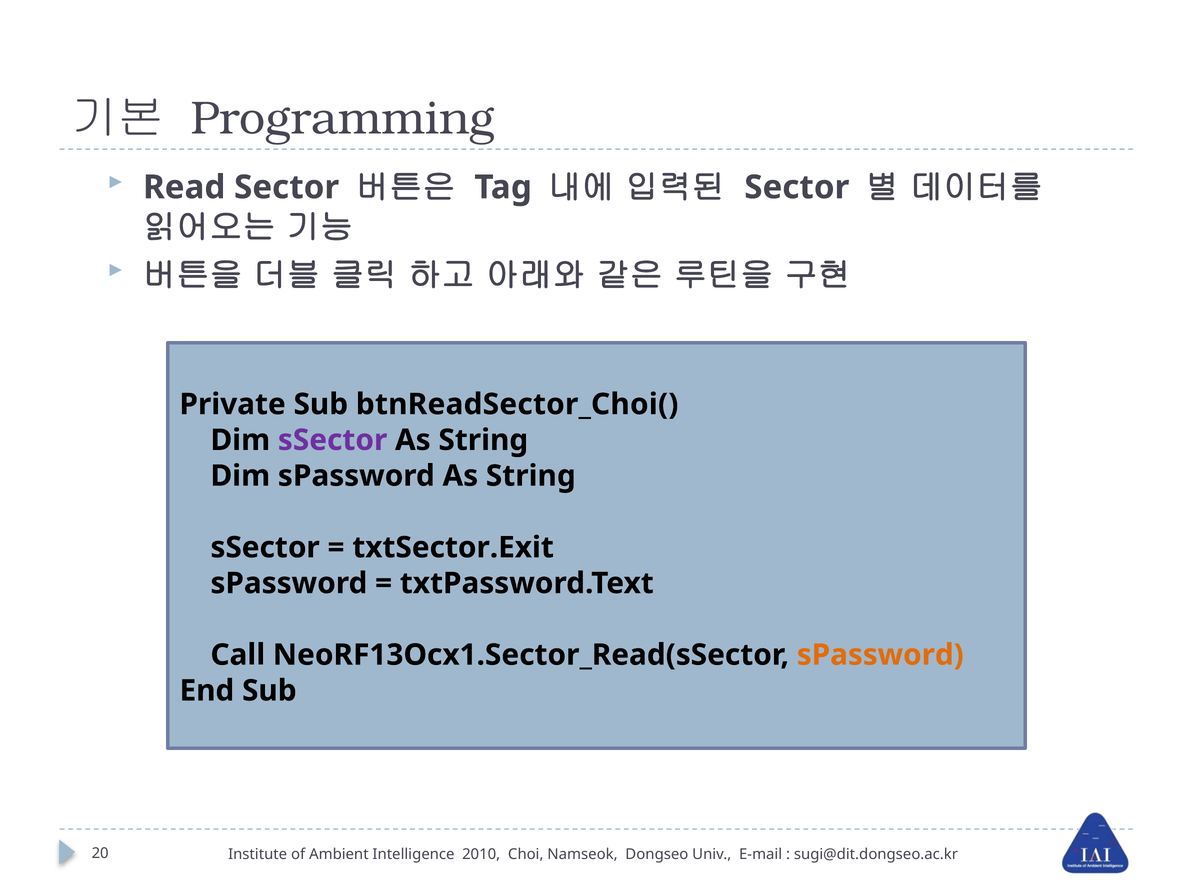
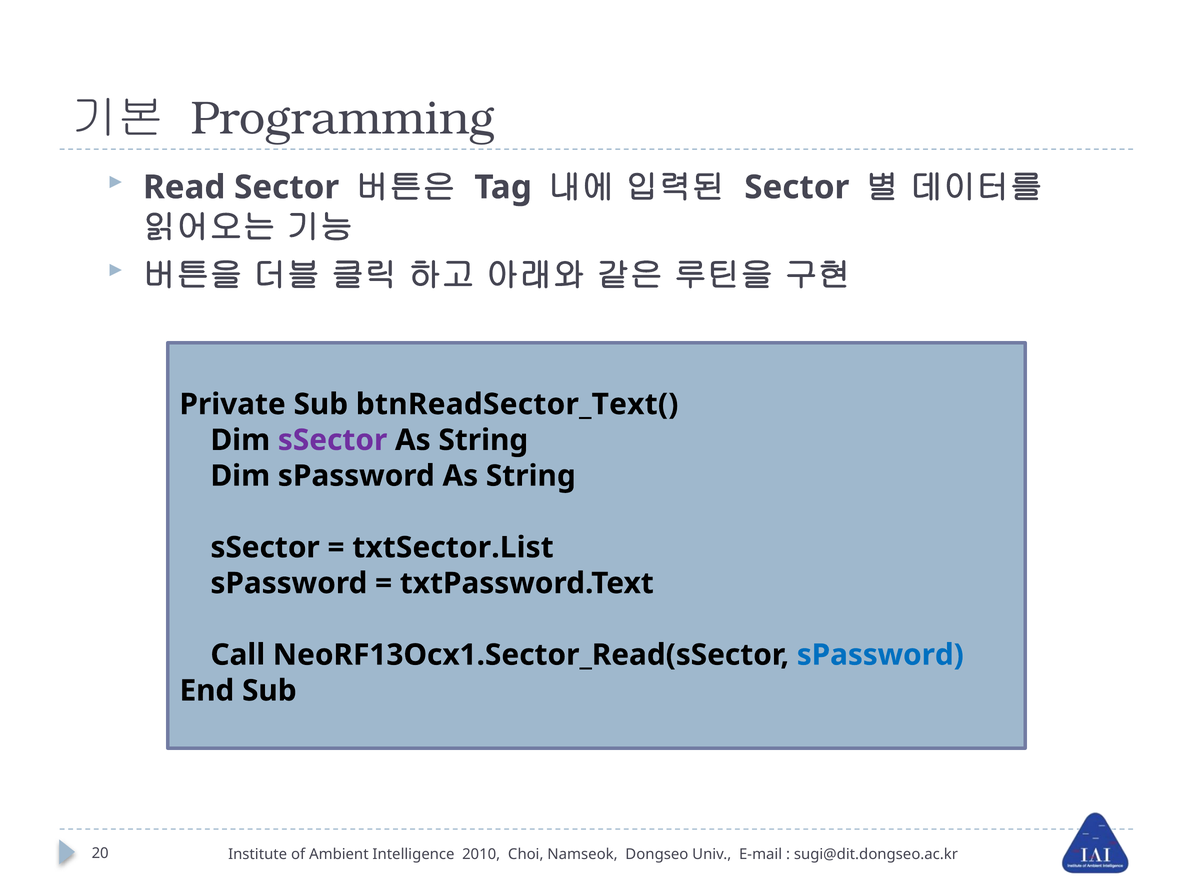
btnReadSector_Choi(: btnReadSector_Choi( -> btnReadSector_Text( (517, 404)
txtSector.Exit: txtSector.Exit -> txtSector.List (453, 547)
sPassword colour: orange -> blue (880, 655)
